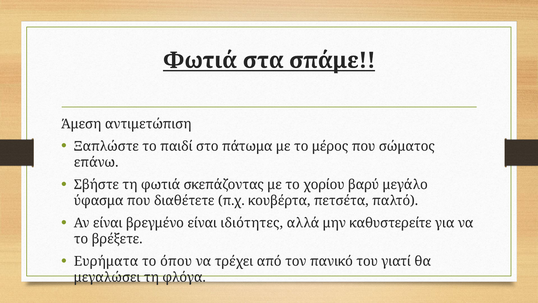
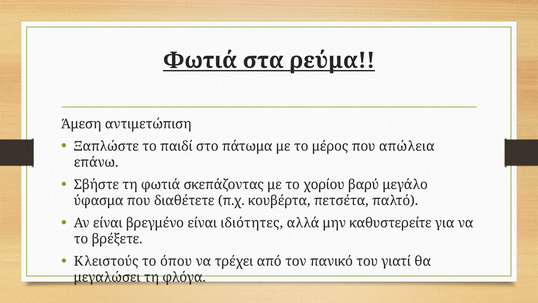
σπάμε: σπάμε -> ρεύμα (332, 60)
σώματος: σώματος -> απώλεια (407, 146)
Ευρήματα: Ευρήματα -> Κλειστούς (106, 261)
